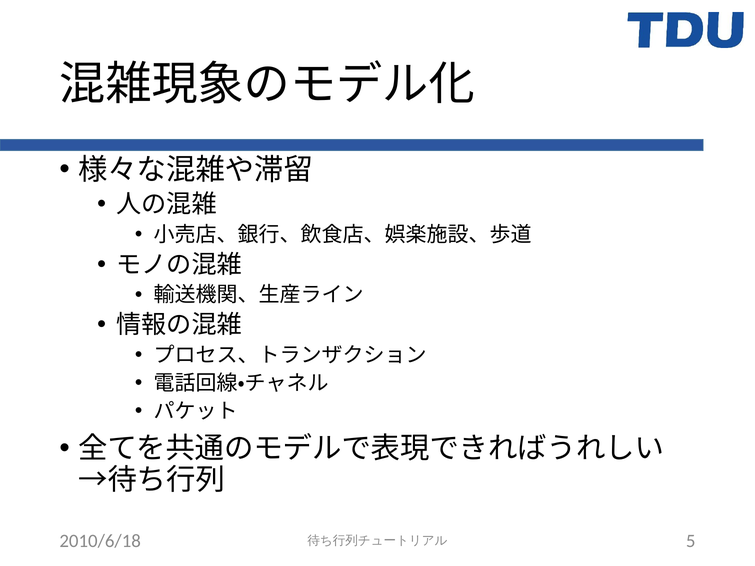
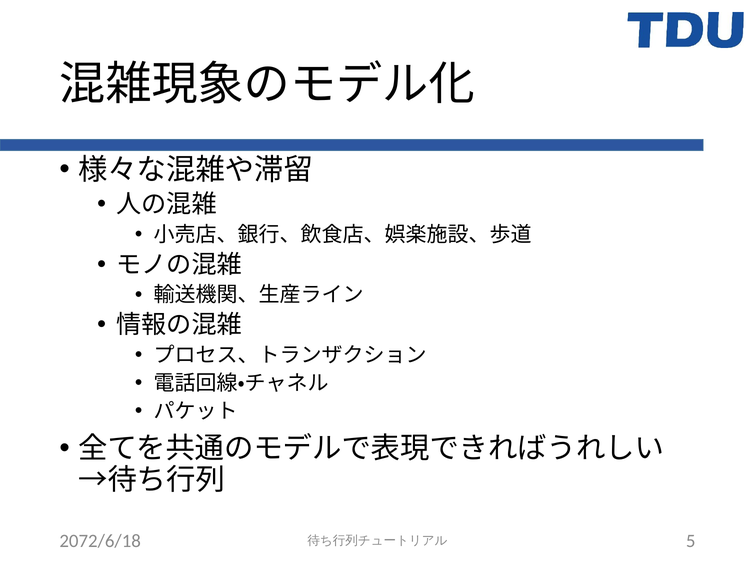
2010/6/18: 2010/6/18 -> 2072/6/18 (100, 541)
